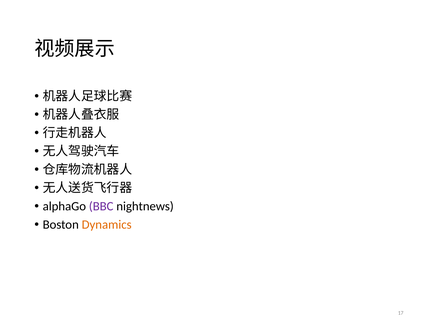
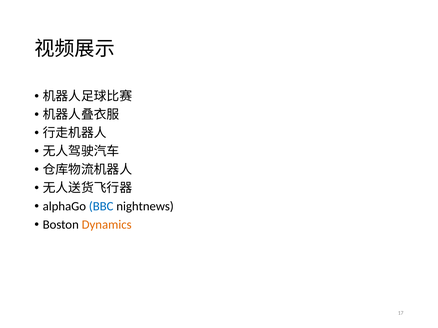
BBC colour: purple -> blue (101, 207)
